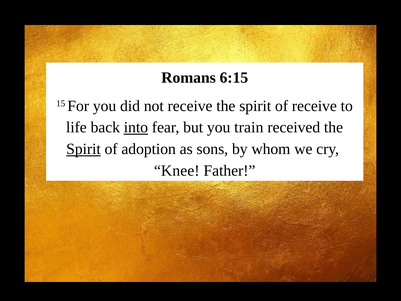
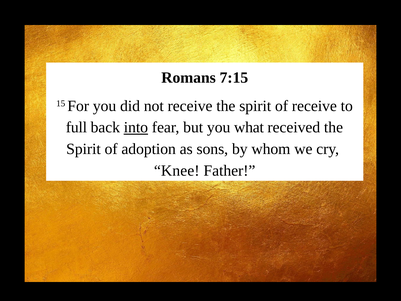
6:15: 6:15 -> 7:15 (234, 78)
life: life -> full (76, 127)
train: train -> what (249, 127)
Spirit underline: present -> none (83, 149)
